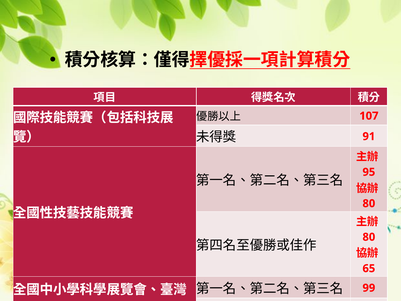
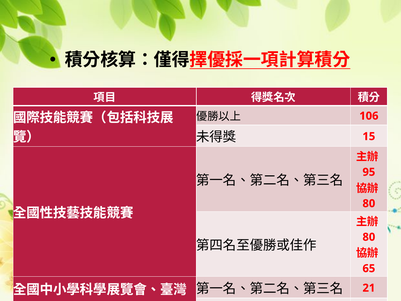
107: 107 -> 106 (369, 116)
91: 91 -> 15 (369, 136)
99: 99 -> 21 (369, 288)
